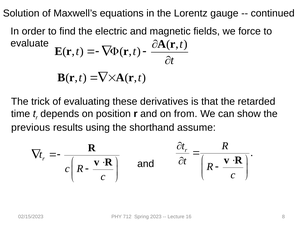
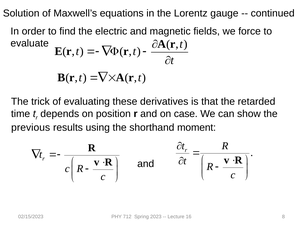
from: from -> case (186, 114)
assume: assume -> moment (197, 128)
